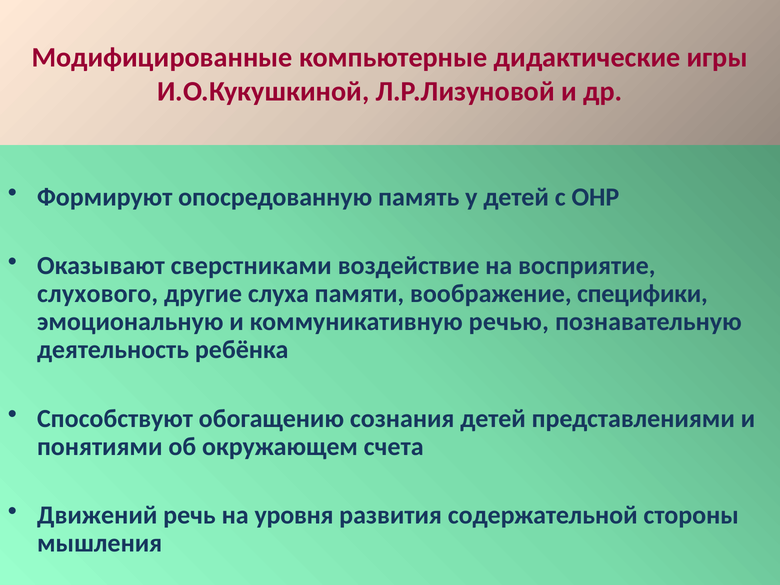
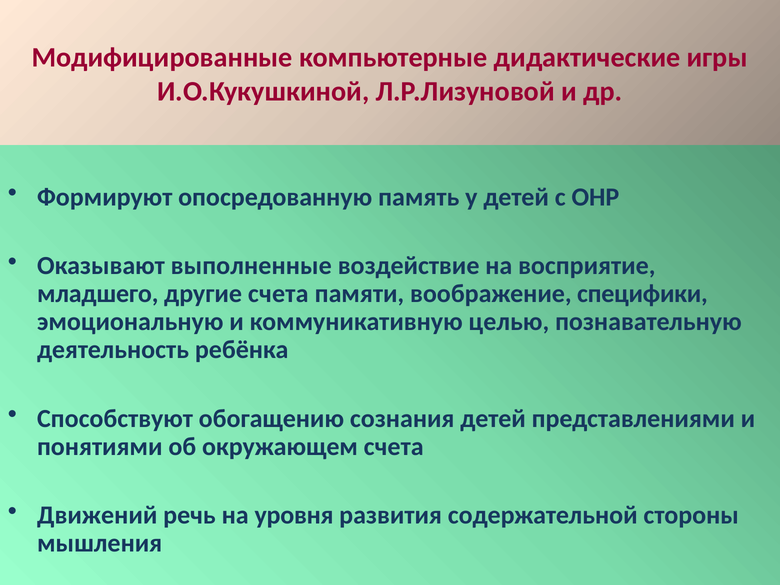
сверстниками: сверстниками -> выполненные (251, 266)
слухового: слухового -> младшего (98, 294)
другие слуха: слуха -> счета (278, 294)
речью: речью -> целью (509, 322)
